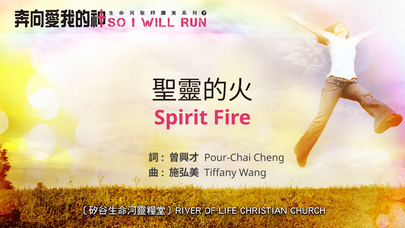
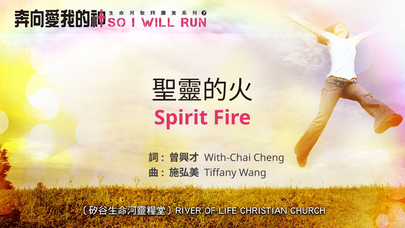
Pour-Chai: Pour-Chai -> With-Chai (228, 158)
